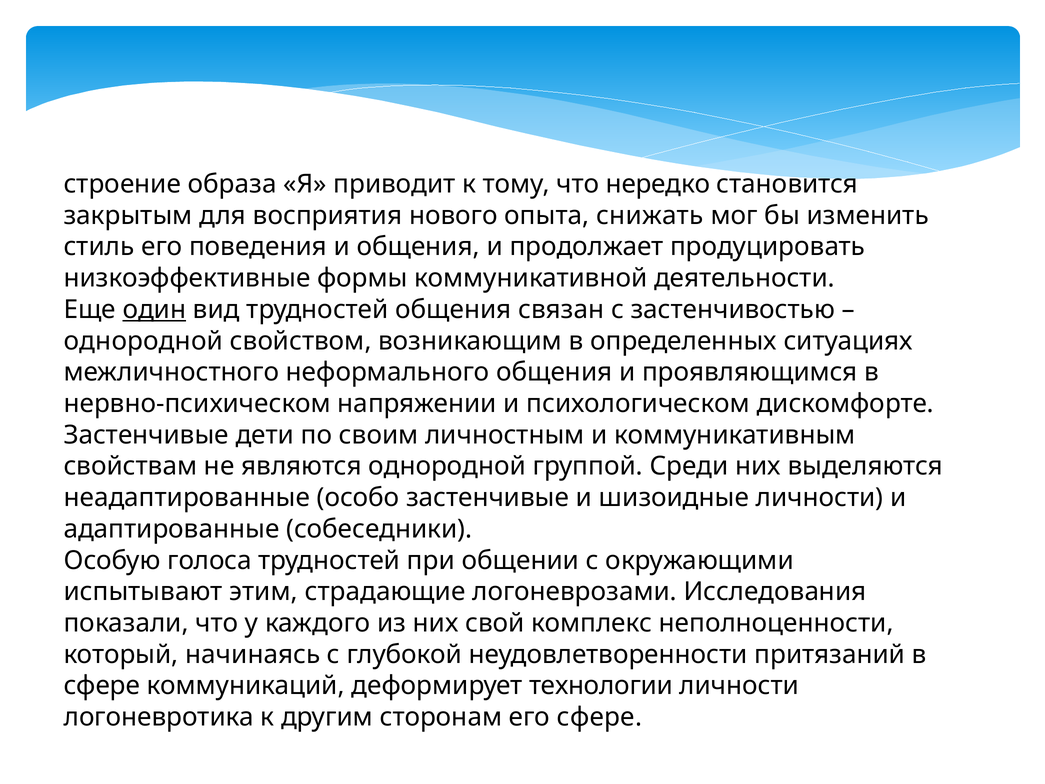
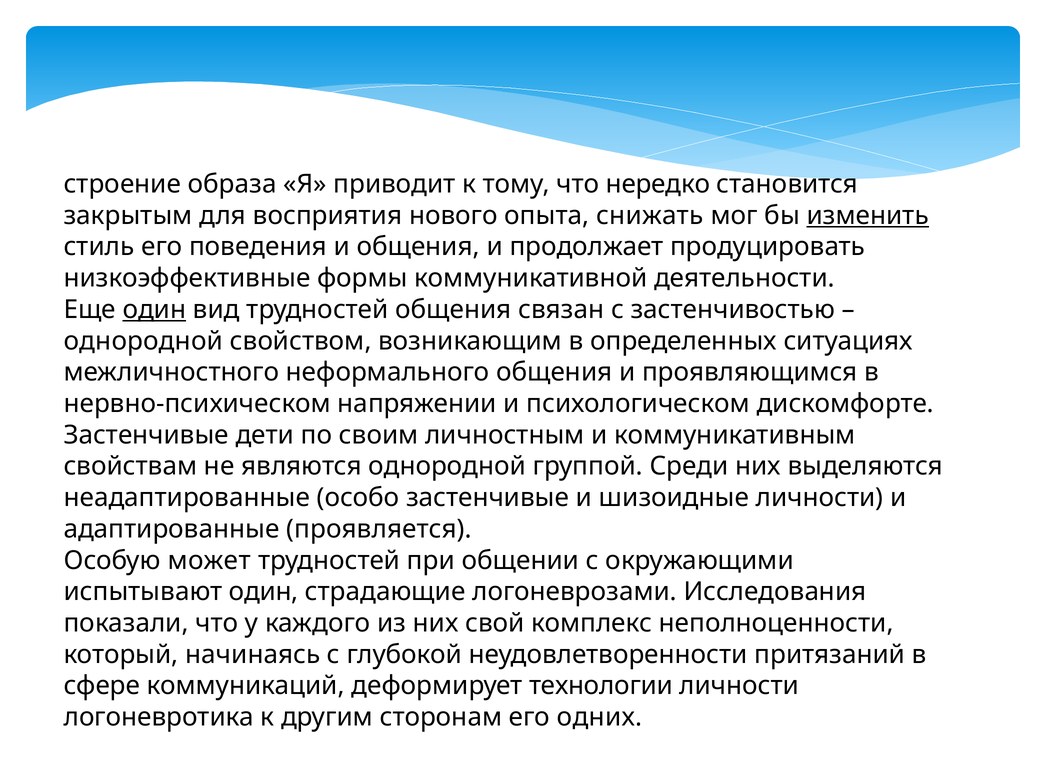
изменить underline: none -> present (868, 215)
собеседники: собеседники -> проявляется (379, 529)
голоса: голоса -> может (209, 560)
испытывают этим: этим -> один (264, 592)
его сфере: сфере -> одних (600, 717)
